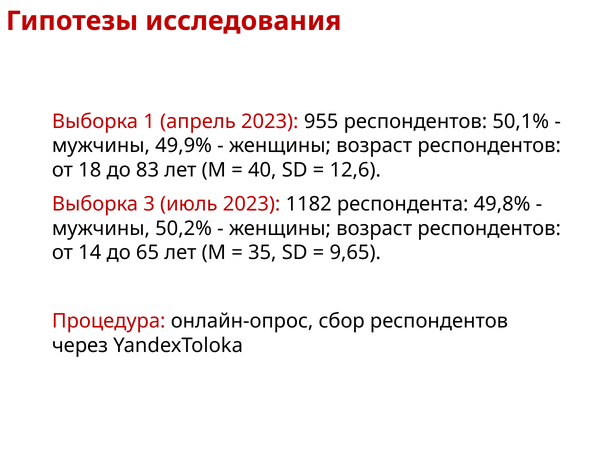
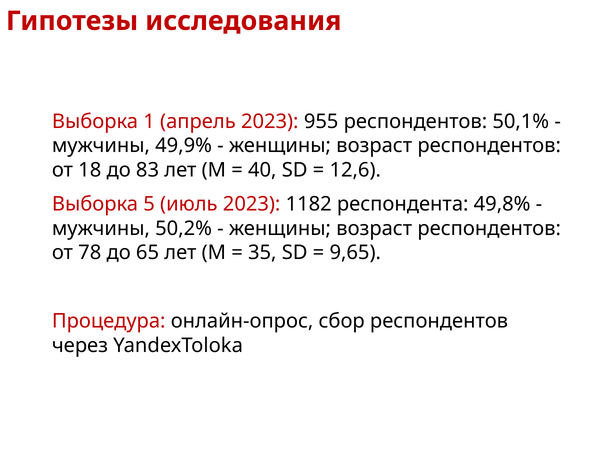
3: 3 -> 5 (149, 204)
14: 14 -> 78 (90, 253)
